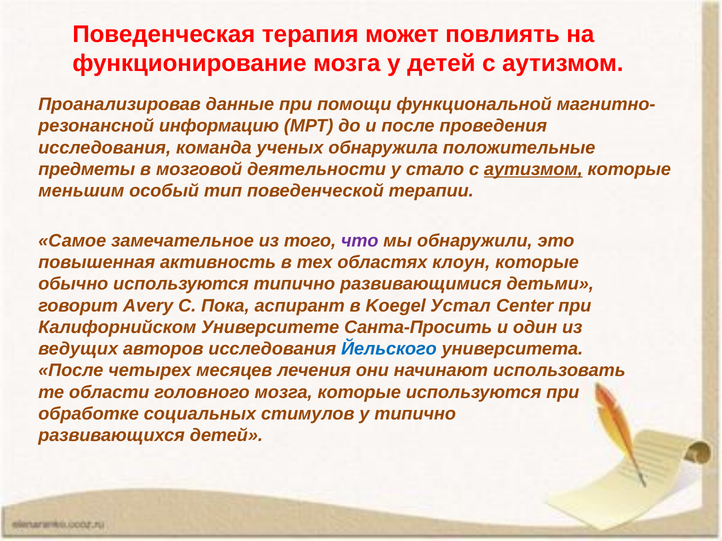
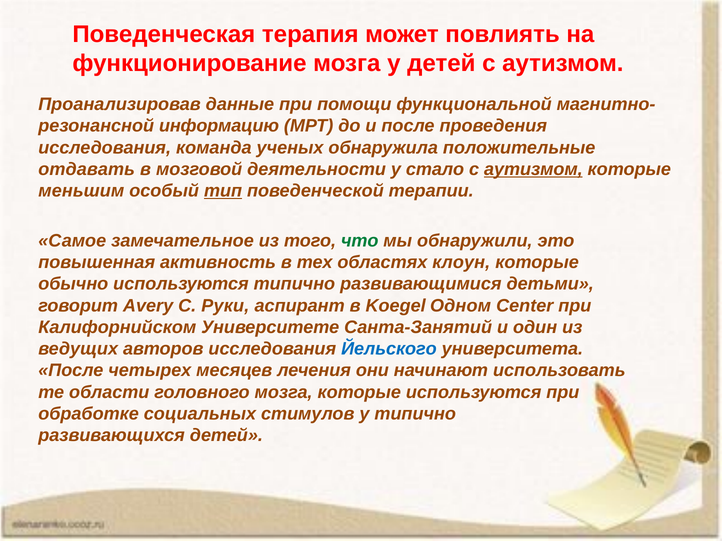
предметы: предметы -> отдавать (87, 169)
тип underline: none -> present (223, 191)
что colour: purple -> green (360, 241)
Пока: Пока -> Руки (225, 306)
Устал: Устал -> Одном (460, 306)
Санта-Просить: Санта-Просить -> Санта-Занятий (418, 328)
